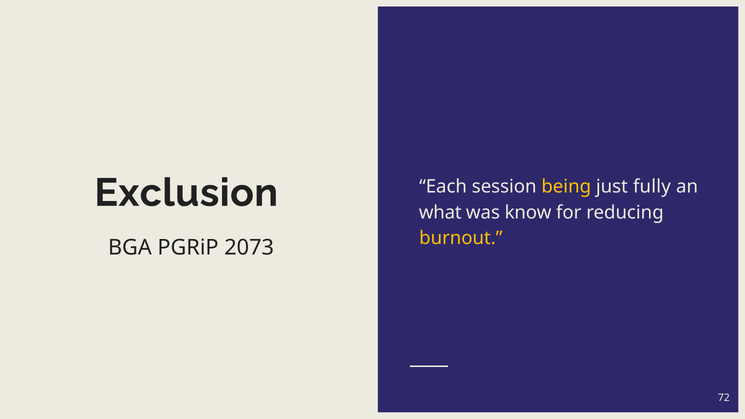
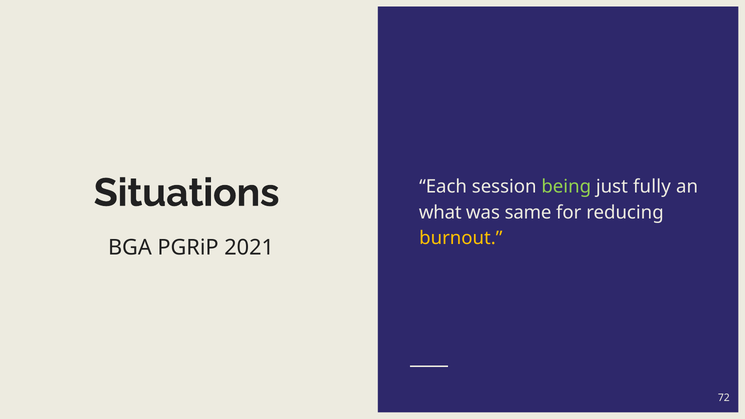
Exclusion: Exclusion -> Situations (187, 193)
being colour: yellow -> light green (566, 187)
know: know -> same (528, 212)
2073: 2073 -> 2021 (249, 248)
